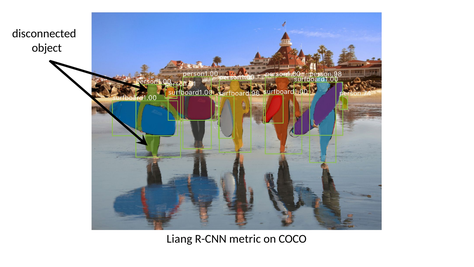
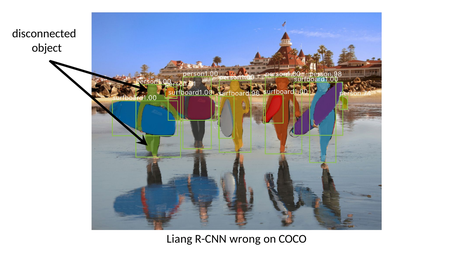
metric: metric -> wrong (245, 238)
